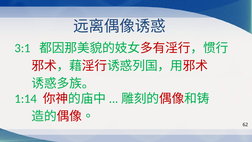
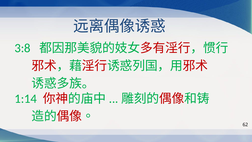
3:1: 3:1 -> 3:8 (23, 48)
